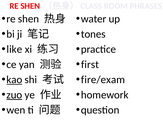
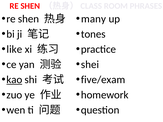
water: water -> many (94, 19)
first: first -> shei (90, 65)
fire/exam: fire/exam -> five/exam (103, 80)
zuo underline: present -> none (14, 95)
